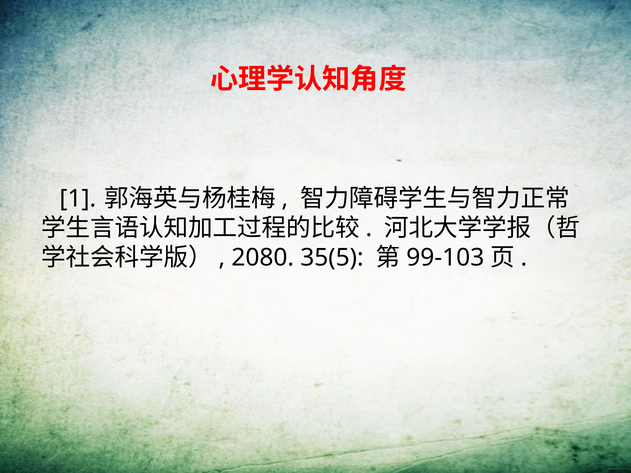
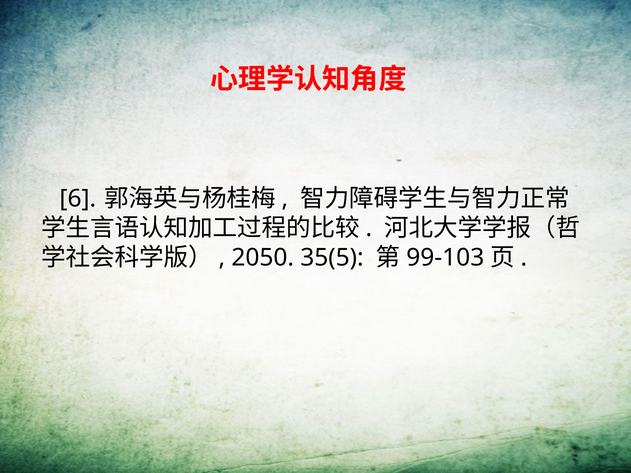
1: 1 -> 6 (78, 199)
2080: 2080 -> 2050 (263, 258)
